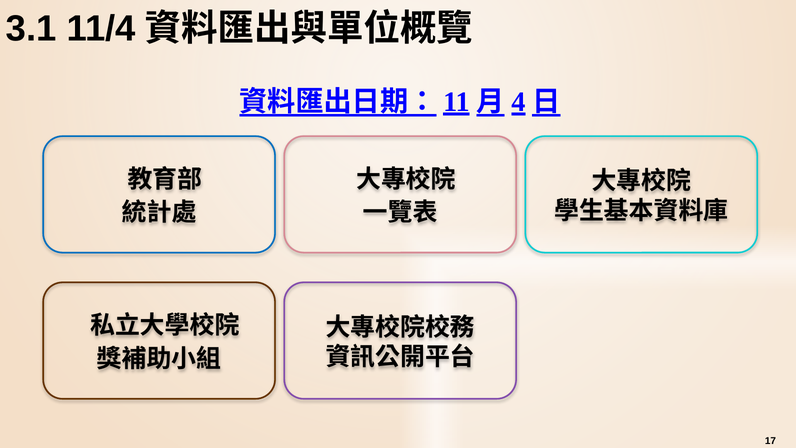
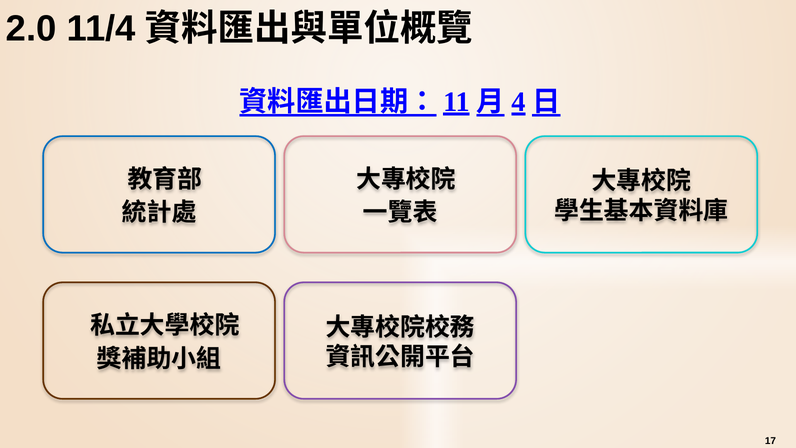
3.1: 3.1 -> 2.0 (31, 29)
